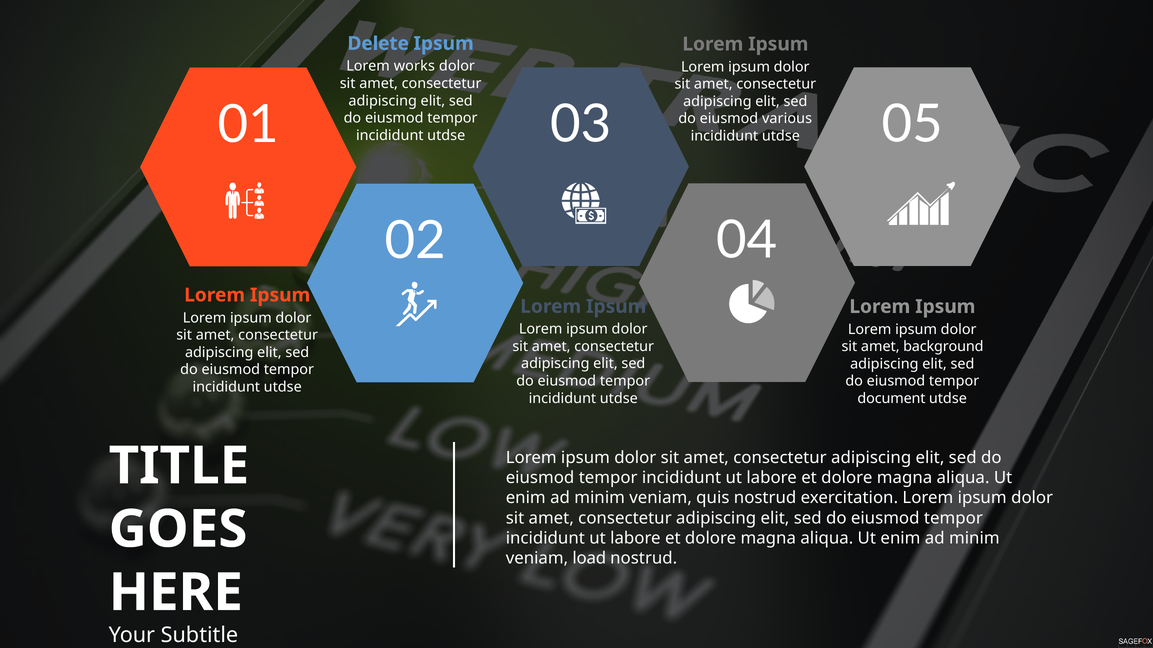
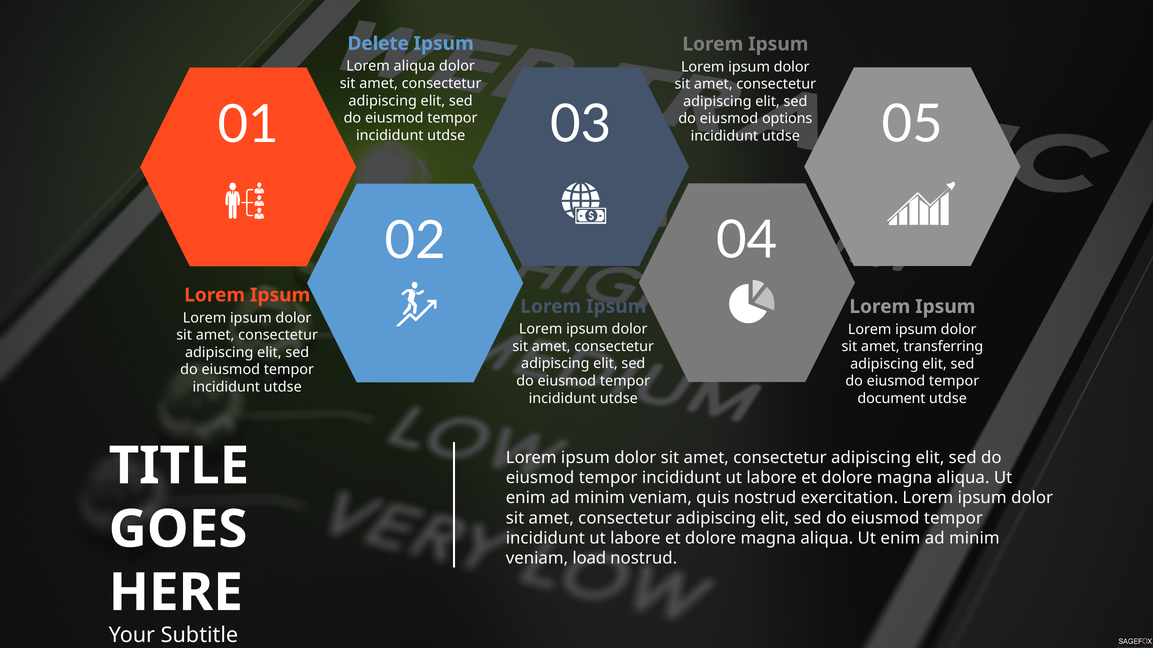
Lorem works: works -> aliqua (414, 66)
various: various -> options (787, 119)
background: background -> transferring (943, 347)
